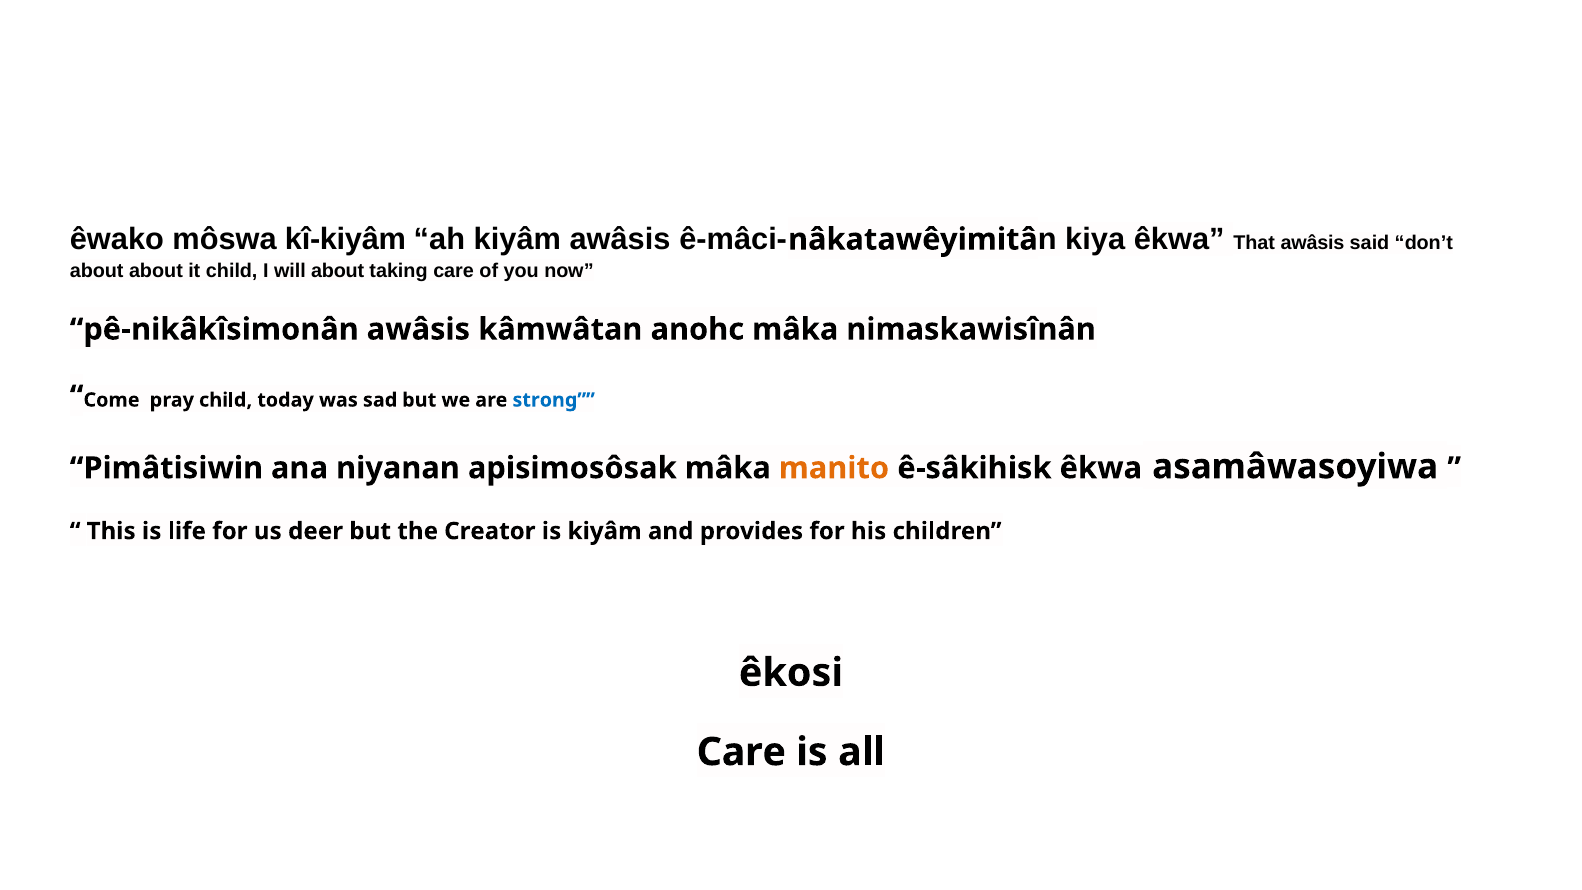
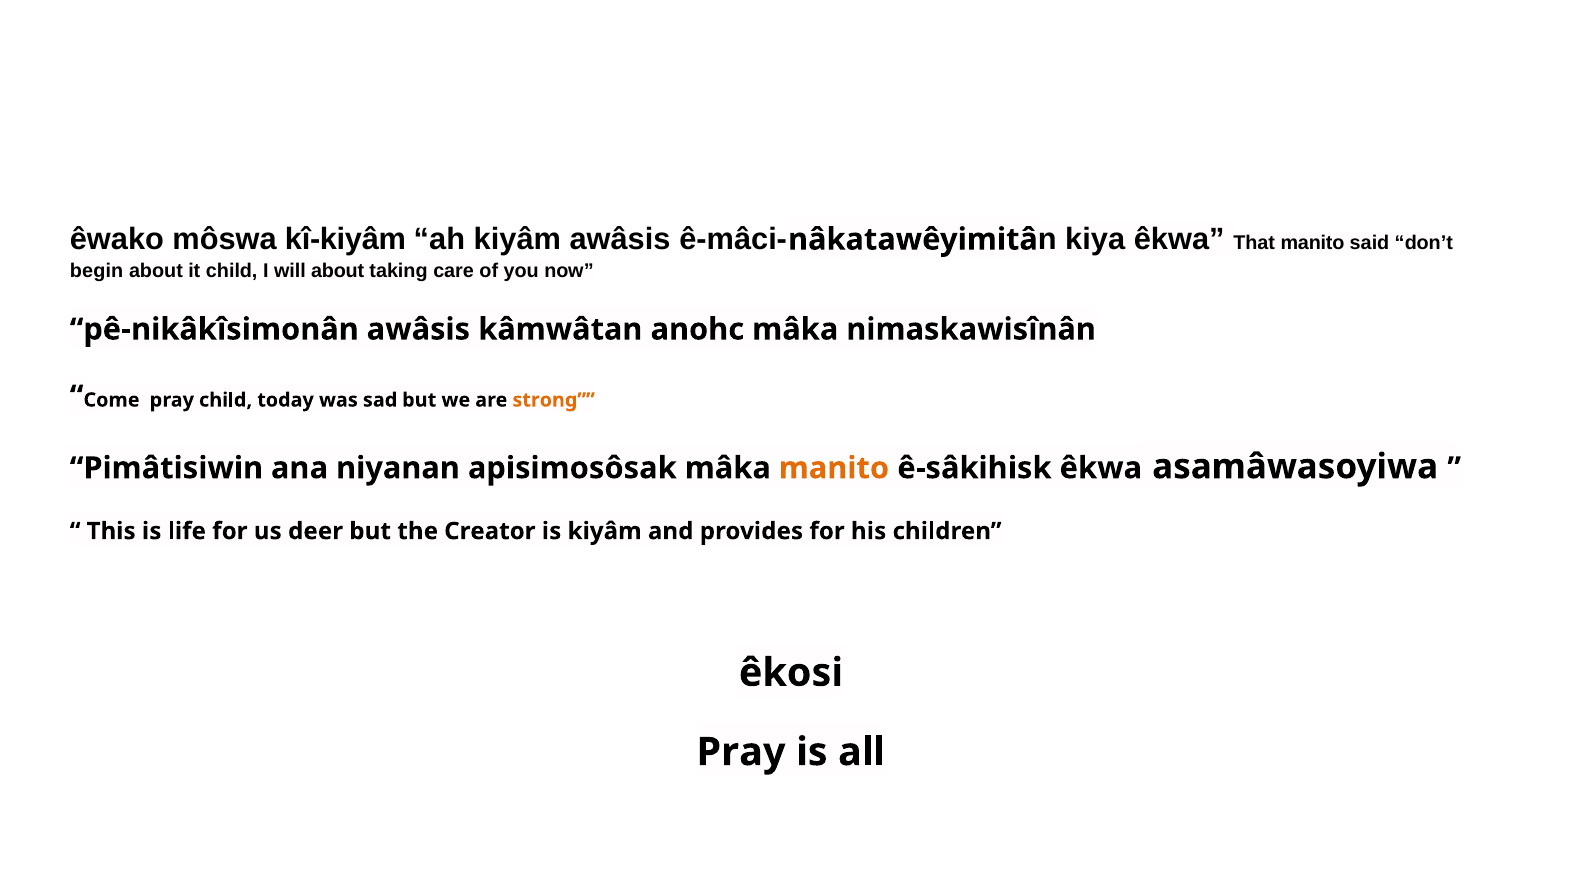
That awâsis: awâsis -> manito (1313, 243)
about: about -> begin (97, 271)
strong colour: blue -> orange (554, 400)
Care: Care -> Pray (741, 752)
